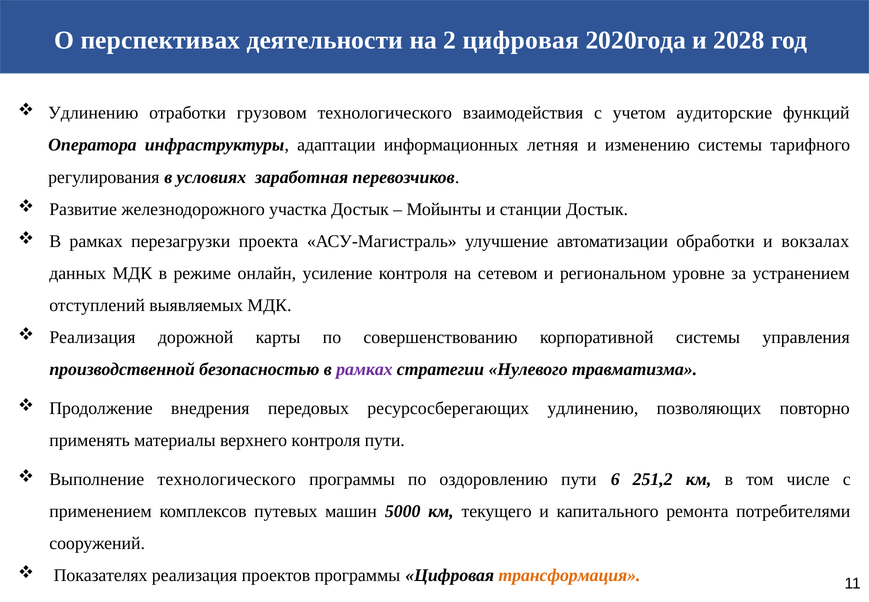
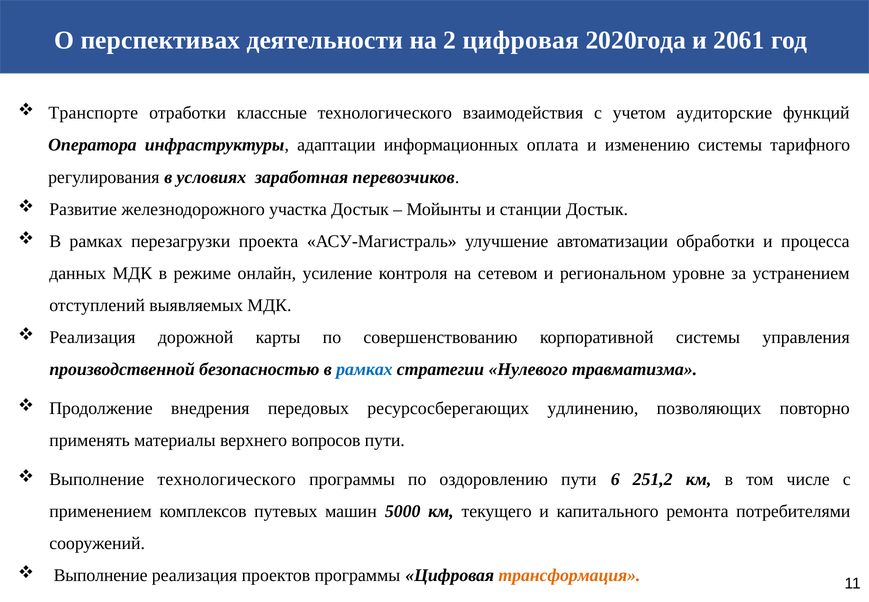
2028: 2028 -> 2061 (739, 40)
Удлинению: Удлинению -> Транспорте (93, 113)
грузовом: грузовом -> классные (272, 113)
летняя: летняя -> оплата (553, 145)
вокзалах: вокзалах -> процесса (815, 241)
рамках colour: purple -> blue (364, 369)
верхнего контроля: контроля -> вопросов (326, 440)
Показателях: Показателях -> Выполнение (101, 575)
